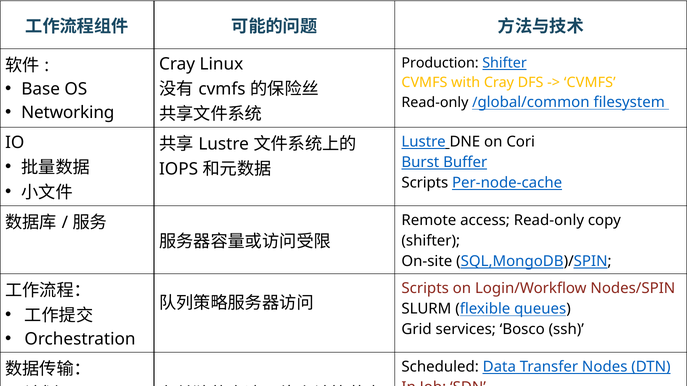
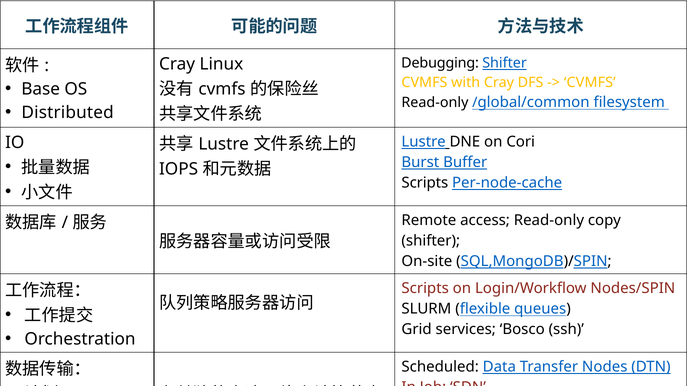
Production: Production -> Debugging (440, 63)
Networking: Networking -> Distributed (68, 113)
